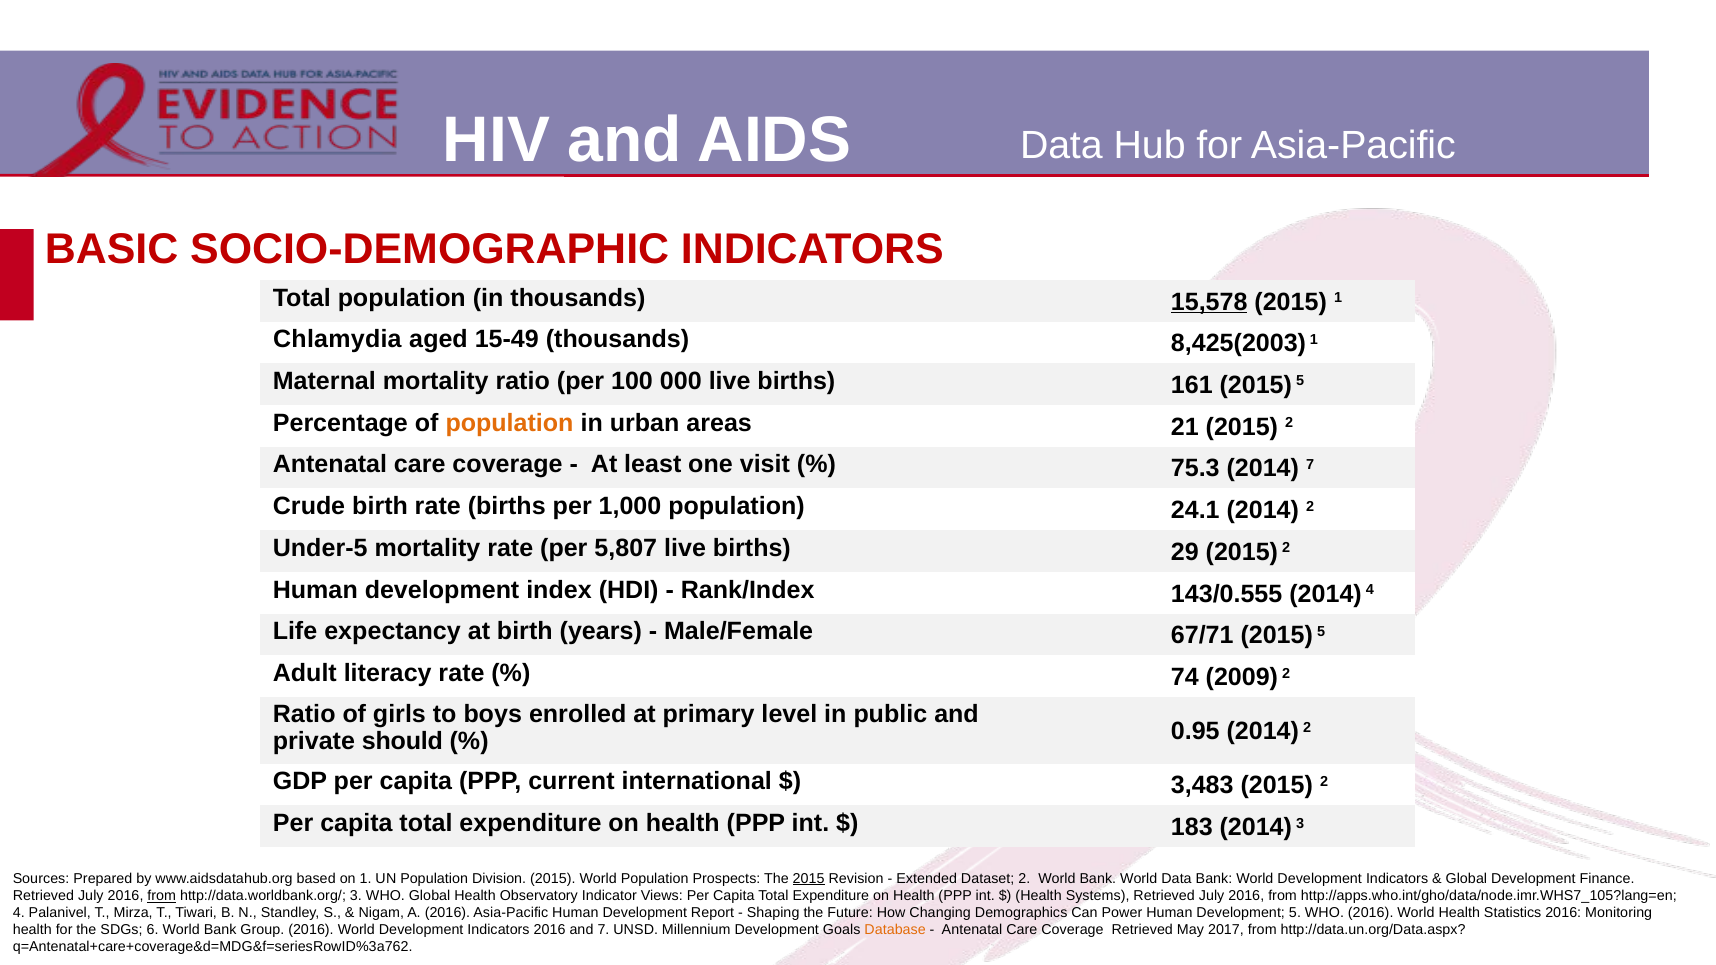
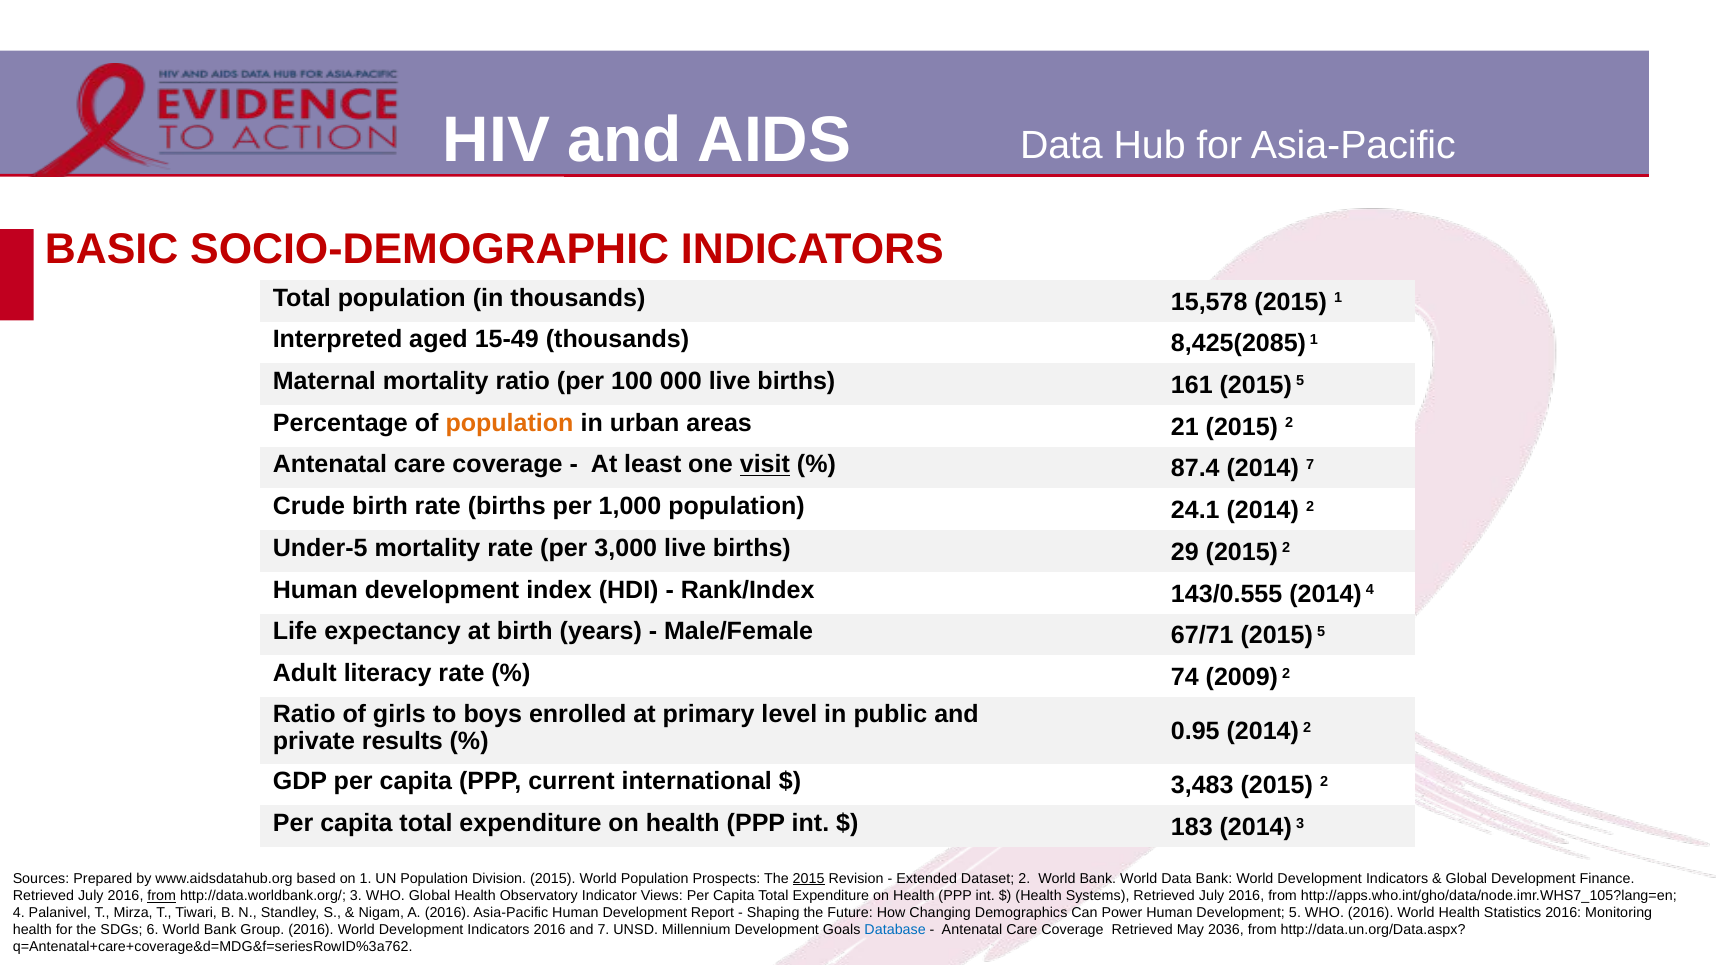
15,578 underline: present -> none (1209, 302)
Chlamydia: Chlamydia -> Interpreted (338, 340)
8,425(2003: 8,425(2003 -> 8,425(2085 (1239, 343)
visit underline: none -> present (765, 465)
75.3: 75.3 -> 87.4 (1195, 469)
5,807: 5,807 -> 3,000 (626, 548)
should: should -> results (402, 741)
Database colour: orange -> blue (895, 930)
2017: 2017 -> 2036 (1226, 930)
